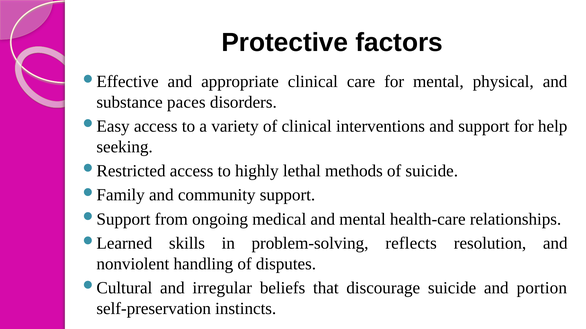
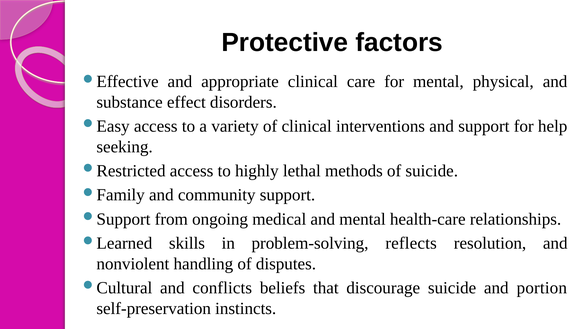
paces: paces -> effect (186, 102)
irregular: irregular -> conflicts (222, 288)
